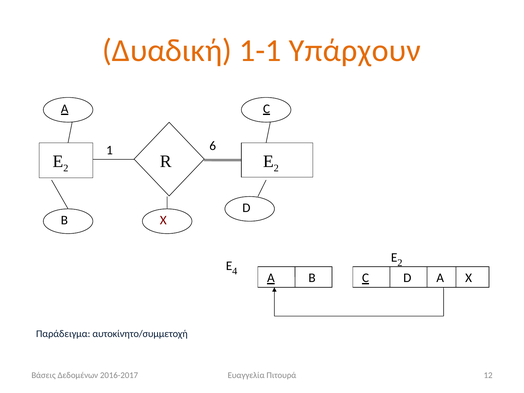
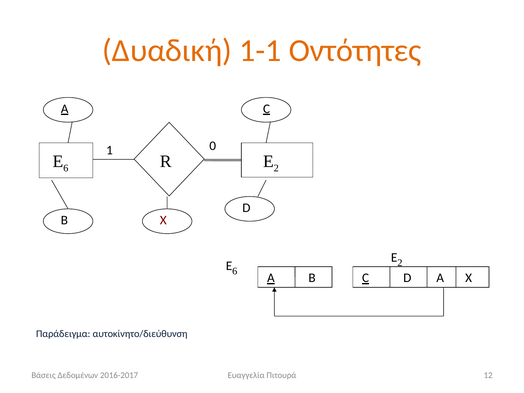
Υπάρχουν: Υπάρχουν -> Οντότητες (355, 51)
6: 6 -> 0 (213, 146)
2: 2 -> 6 (66, 168)
4: 4 -> 6 (235, 271)
αυτοκίνητο/συμμετοχή: αυτοκίνητο/συμμετοχή -> αυτοκίνητο/διεύθυνση (140, 334)
